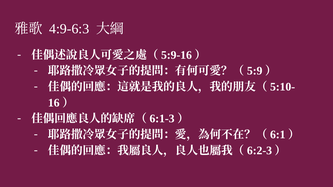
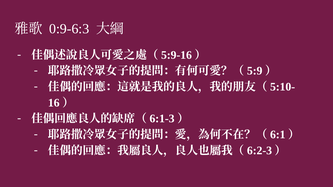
4:9-6:3: 4:9-6:3 -> 0:9-6:3 (69, 29)
